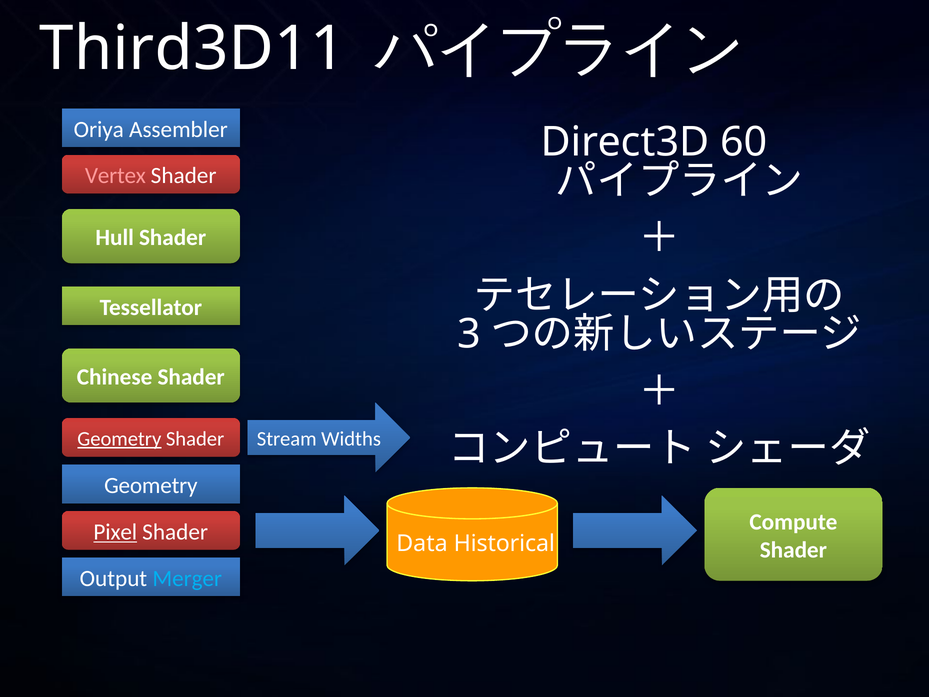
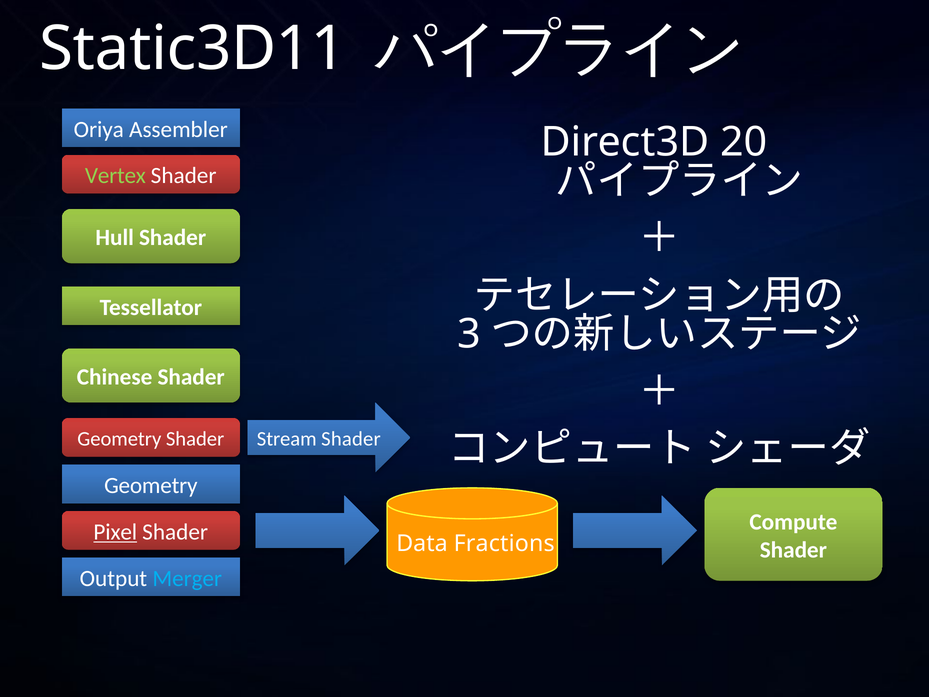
Third3D11: Third3D11 -> Static3D11 (193, 49)
60: 60 -> 20 (744, 142)
Vertex colour: pink -> light green (115, 176)
Geometry underline: present -> none (119, 439)
Stream Widths: Widths -> Shader (351, 439)
Historical: Historical -> Fractions (504, 543)
